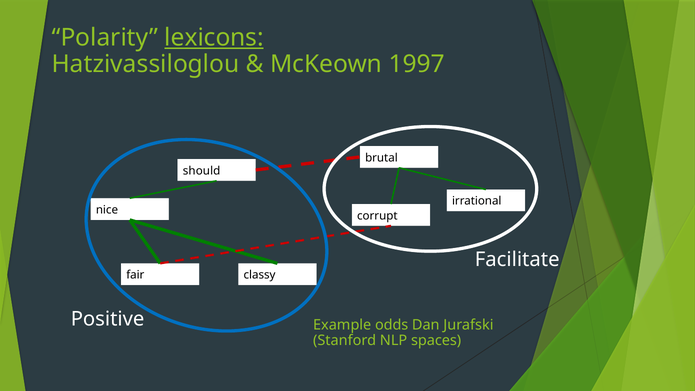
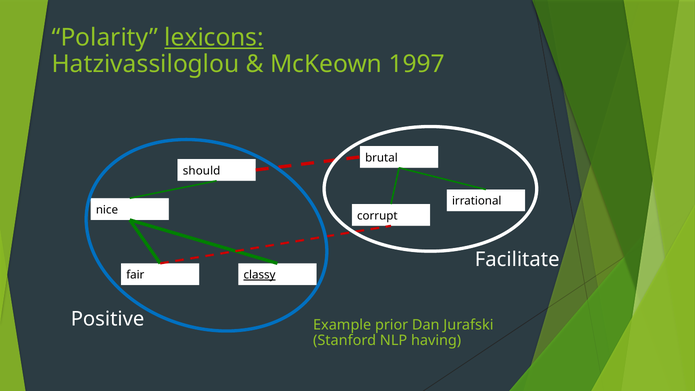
classy underline: none -> present (260, 275)
odds: odds -> prior (392, 325)
spaces: spaces -> having (436, 341)
